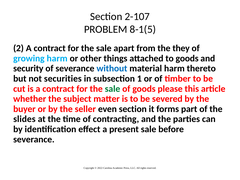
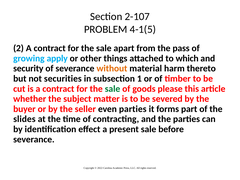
8-1(5: 8-1(5 -> 4-1(5 (143, 29)
they: they -> pass (181, 48)
growing harm: harm -> apply (57, 58)
to goods: goods -> which (187, 58)
without colour: blue -> orange (112, 68)
even section: section -> parties (133, 109)
